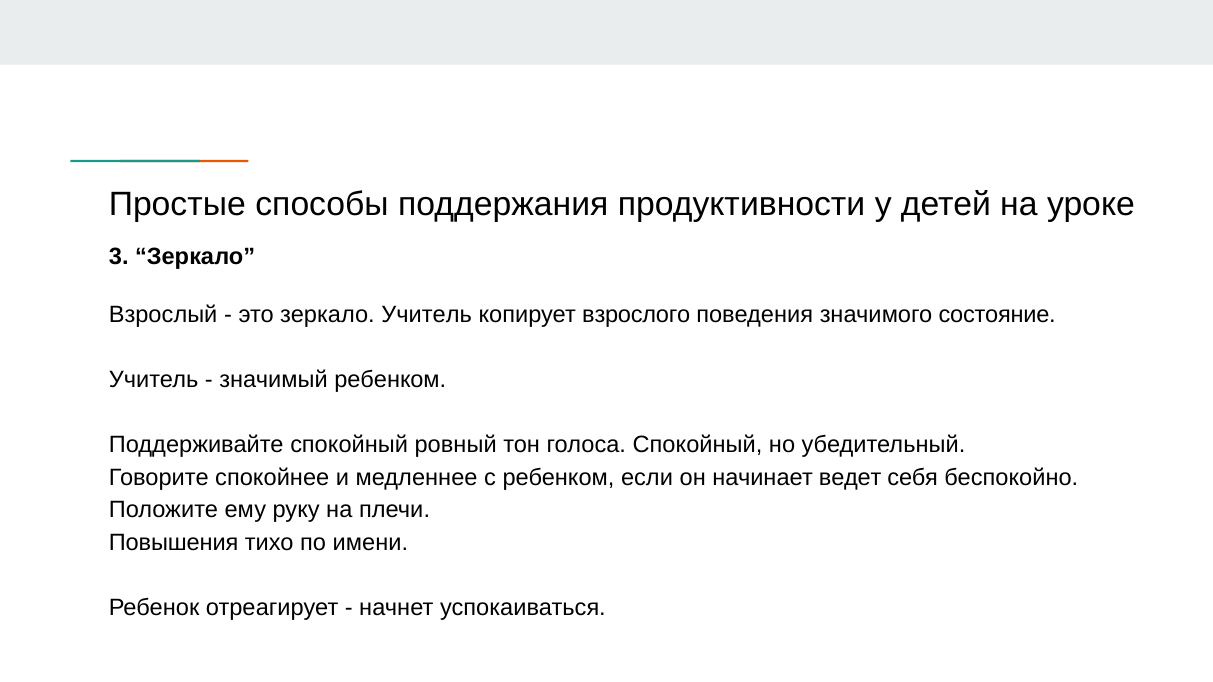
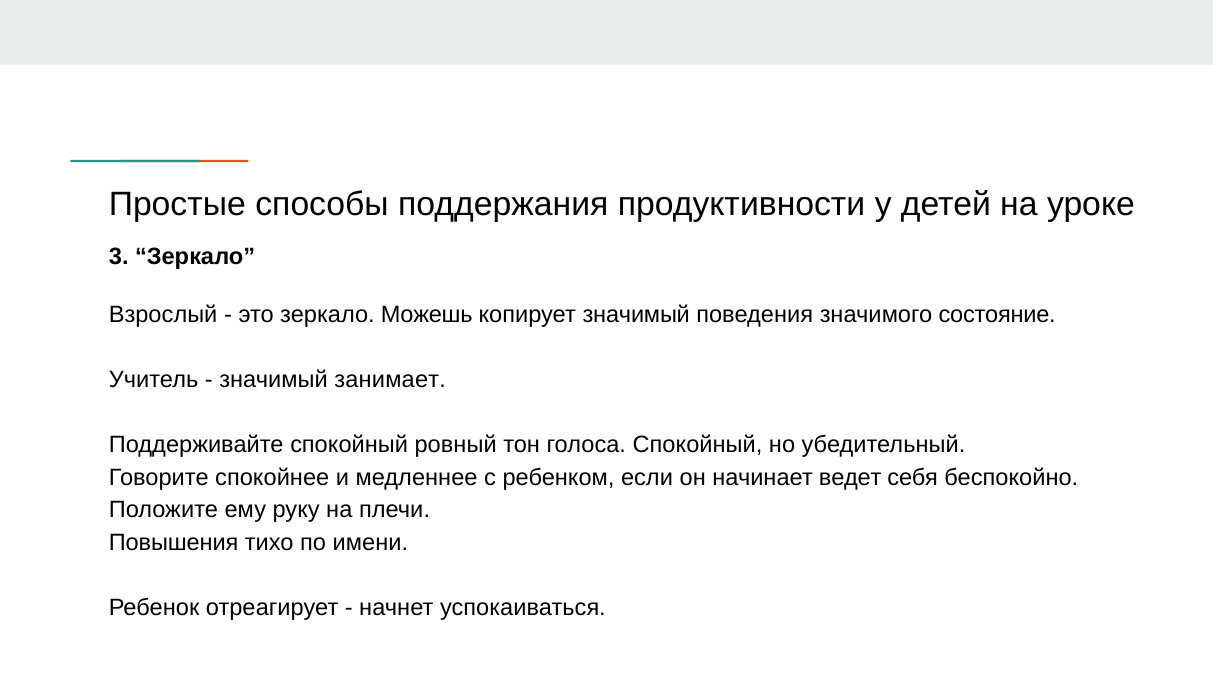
зеркало Учитель: Учитель -> Можешь (427, 315)
копирует взрослого: взрослого -> значимый (636, 315)
значимый ребенком: ребенком -> занимает (390, 380)
